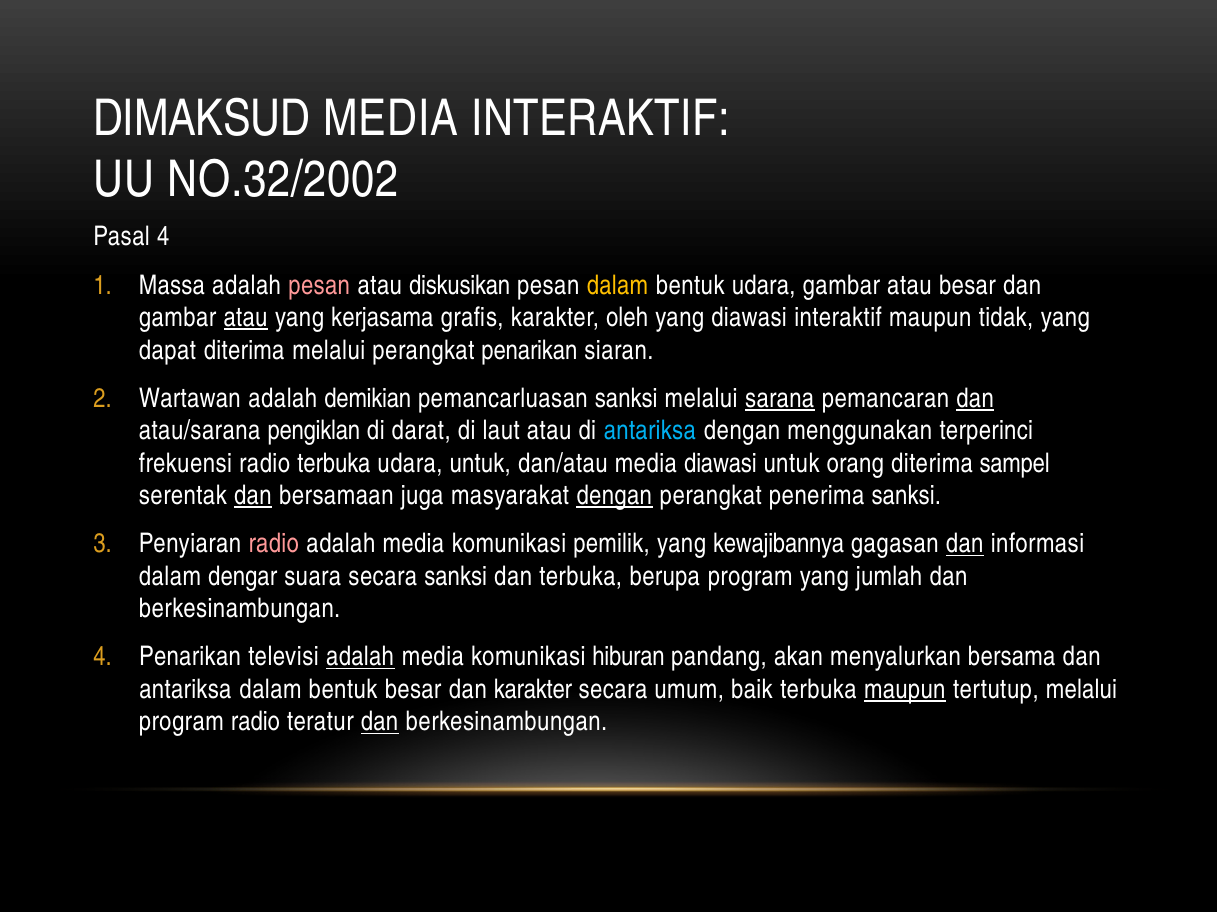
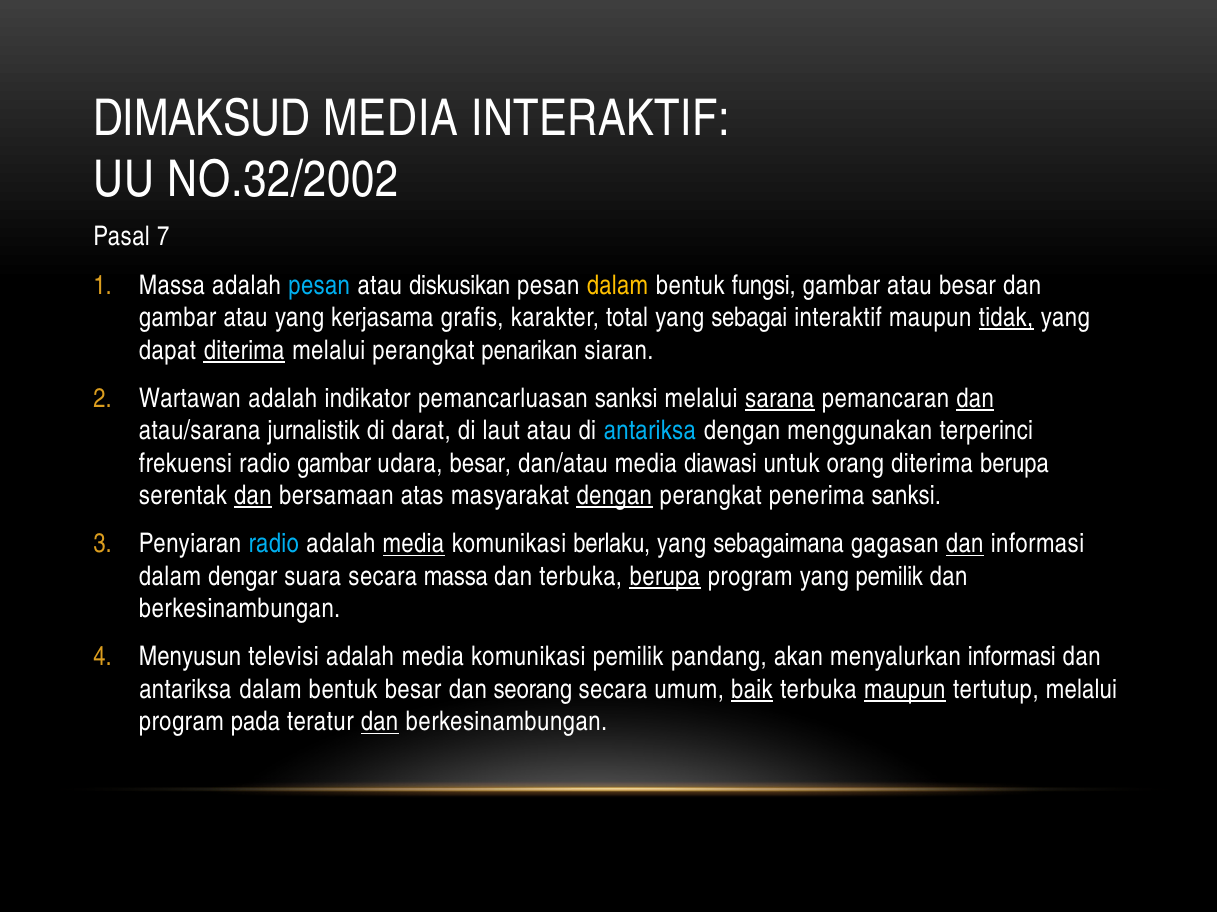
Pasal 4: 4 -> 7 (163, 237)
pesan colour: pink -> light blue (319, 286)
bentuk udara: udara -> fungsi (764, 286)
atau underline: present -> none (246, 318)
oleh: oleh -> total (627, 318)
yang diawasi: diawasi -> sebagai (749, 318)
tidak underline: none -> present (1006, 318)
diterima underline: none -> present (244, 350)
demikian: demikian -> indikator (368, 399)
pengiklan: pengiklan -> jurnalistik (314, 431)
radio terbuka: terbuka -> gambar (334, 464)
udara untuk: untuk -> besar (480, 464)
diterima sampel: sampel -> berupa (1015, 464)
juga: juga -> atas (422, 496)
radio colour: pink -> light blue (274, 544)
media underline: none -> present (413, 544)
pemilik: pemilik -> berlaku (612, 544)
kewajibannya: kewajibannya -> sebagaimana (779, 544)
secara sanksi: sanksi -> massa (456, 577)
berupa underline: none -> present (665, 577)
yang jumlah: jumlah -> pemilik (889, 577)
Penarikan: Penarikan -> Menyusun (190, 658)
adalah underline: present -> none (360, 658)
komunikasi hiburan: hiburan -> pemilik (628, 658)
menyalurkan bersama: bersama -> informasi (1012, 658)
dan karakter: karakter -> seorang (533, 690)
baik underline: none -> present (752, 690)
program radio: radio -> pada (255, 722)
